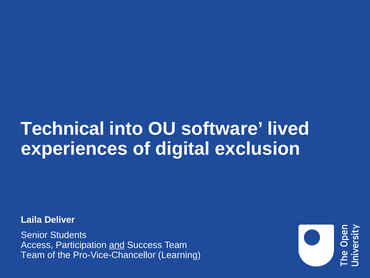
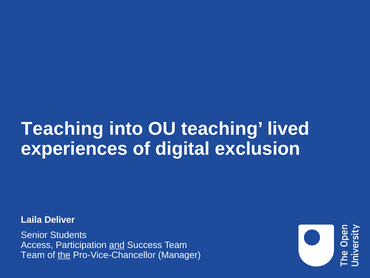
Technical: Technical -> Teaching (62, 128)
OU software: software -> teaching (222, 128)
the underline: none -> present (64, 255)
Learning: Learning -> Manager (179, 255)
